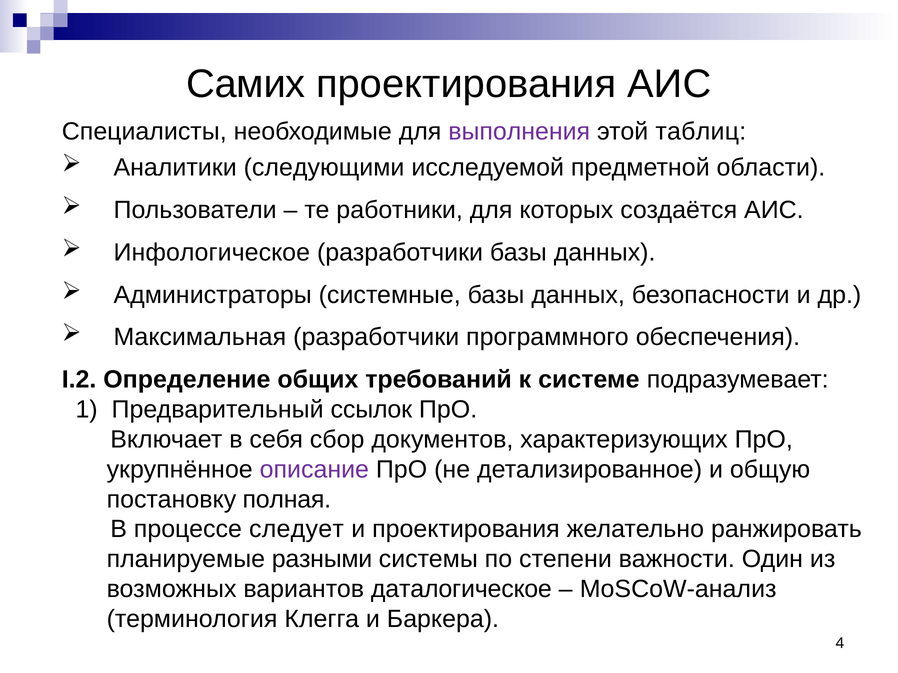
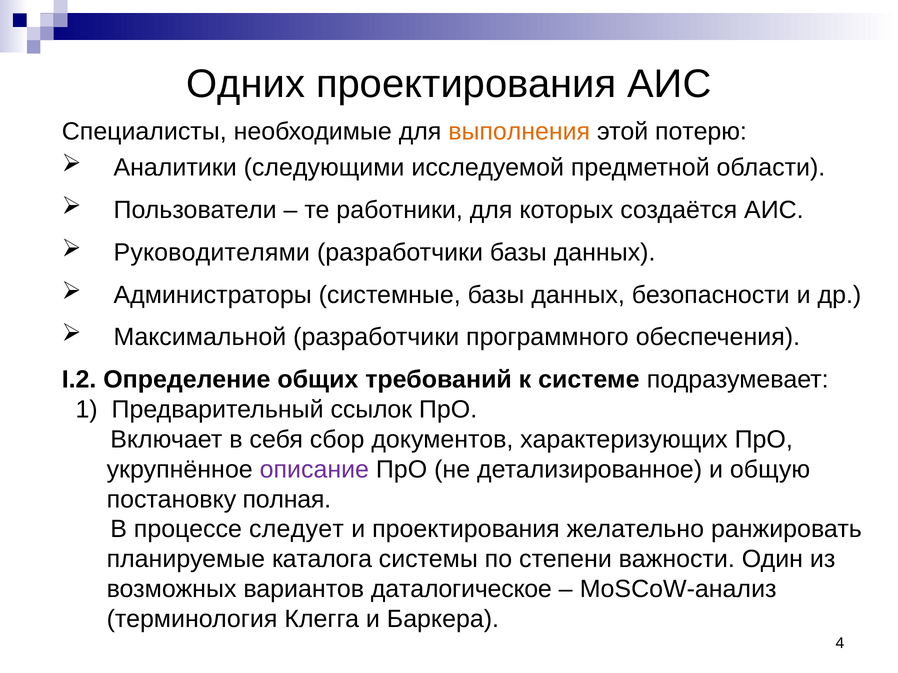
Самих: Самих -> Одних (246, 84)
выполнения colour: purple -> orange (519, 132)
таблиц: таблиц -> потерю (701, 132)
Инфологическое: Инфологическое -> Руководителями (212, 253)
Максимальная: Максимальная -> Максимальной (200, 337)
разными: разными -> каталога (322, 560)
